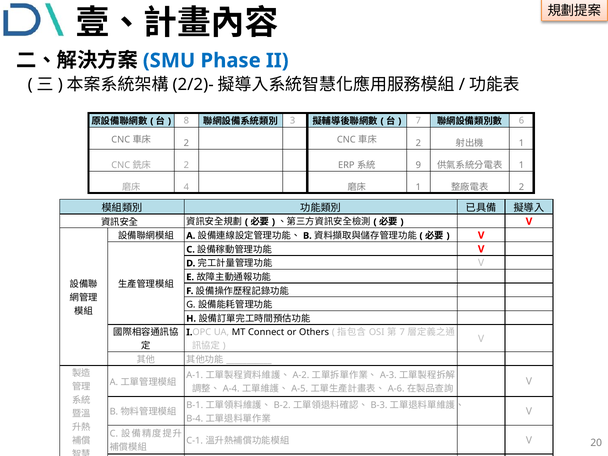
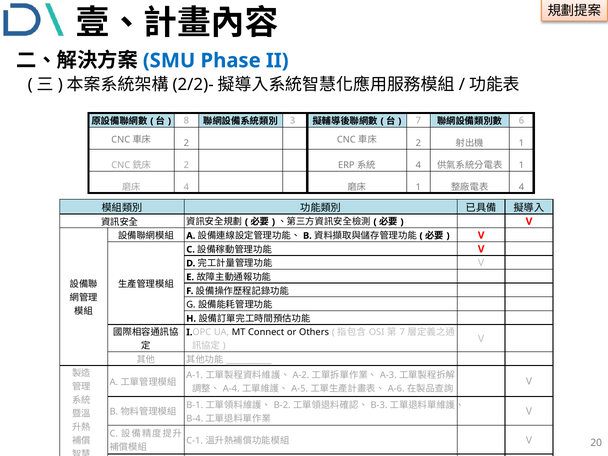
9: 9 -> 4 (418, 165)
2: 2 -> 4 (522, 187)
